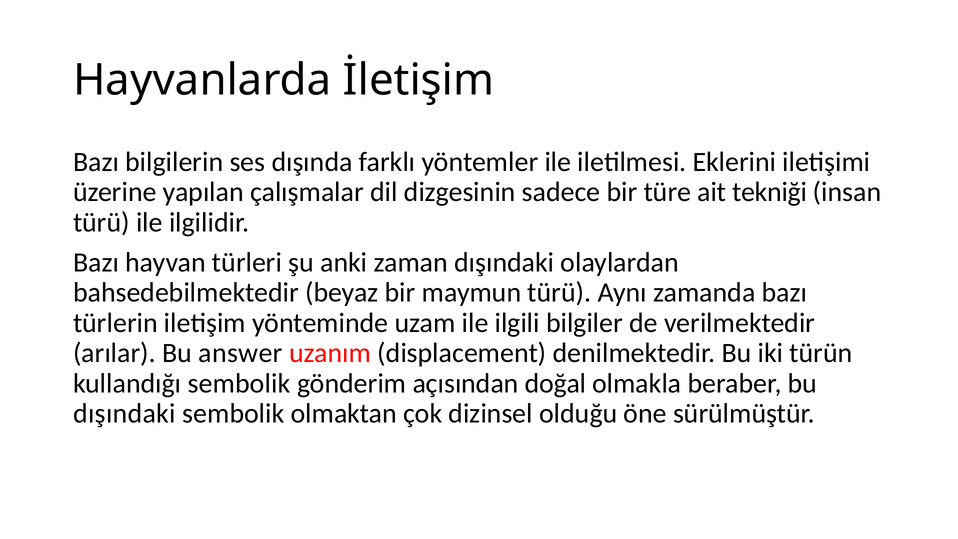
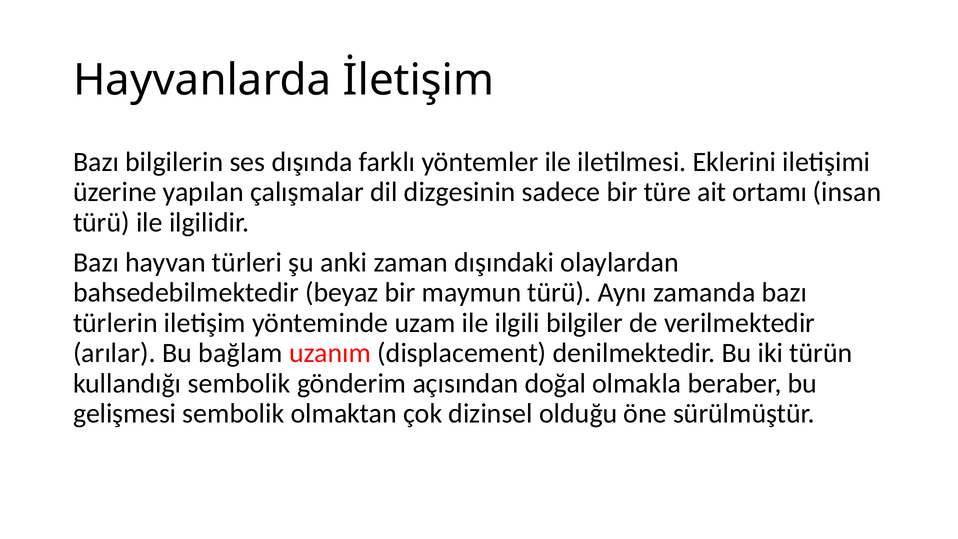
tekniği: tekniği -> ortamı (770, 192)
answer: answer -> bağlam (240, 353)
dışındaki: dışındaki -> gelişmesi (125, 413)
